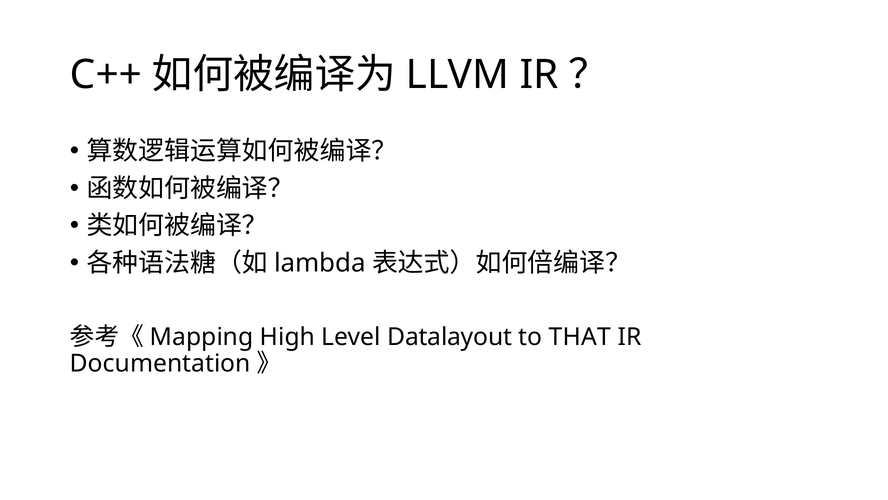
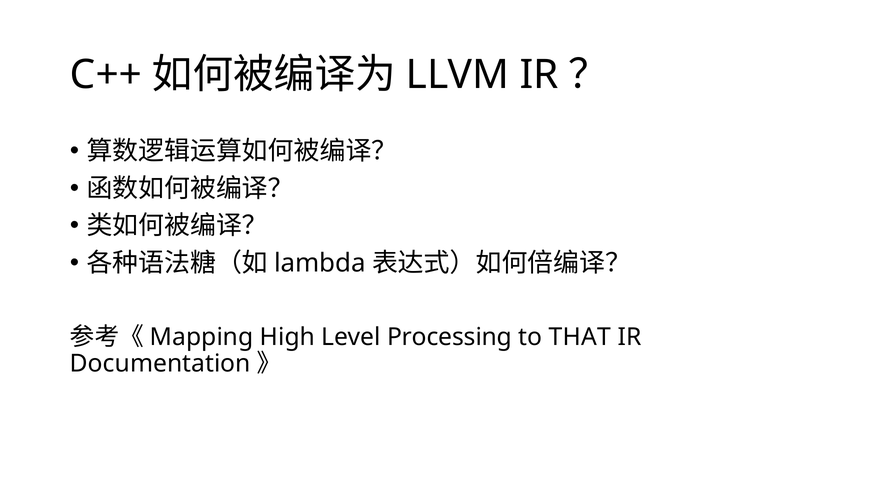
Datalayout: Datalayout -> Processing (450, 337)
